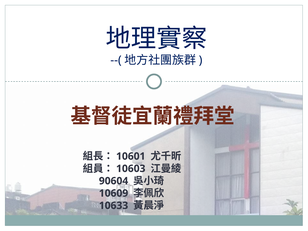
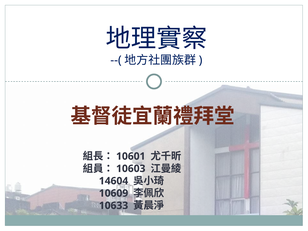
90604: 90604 -> 14604 (114, 181)
